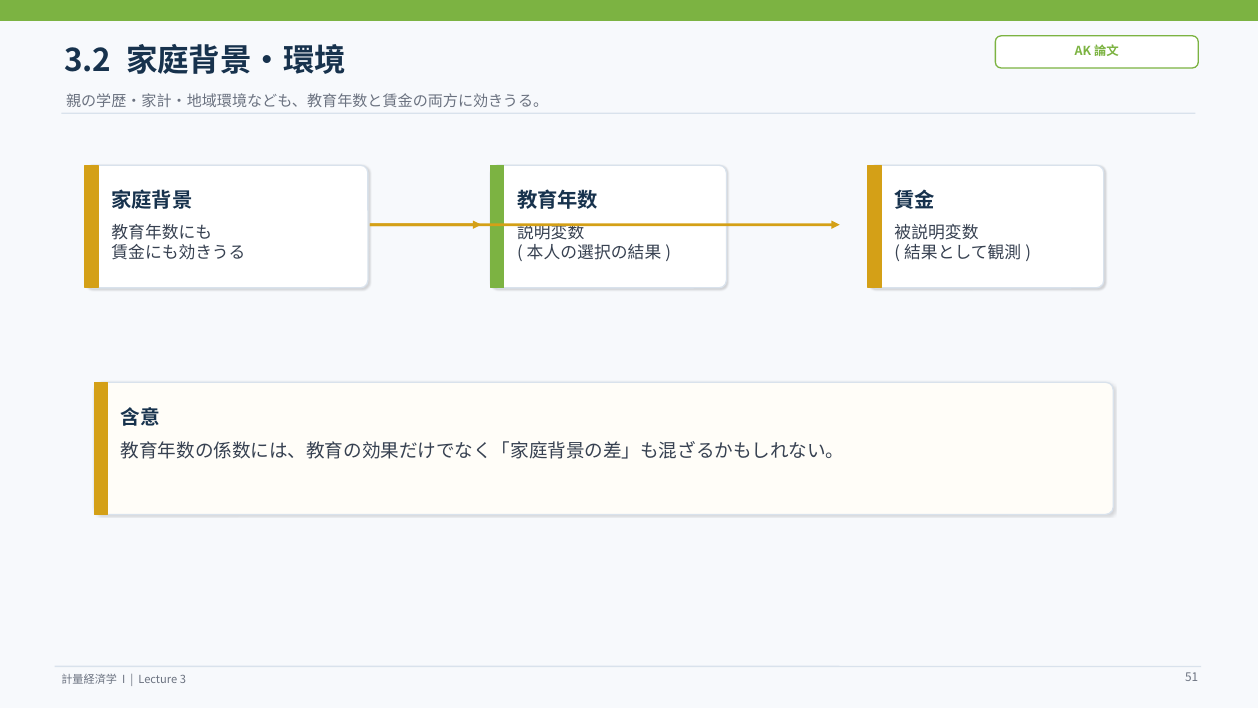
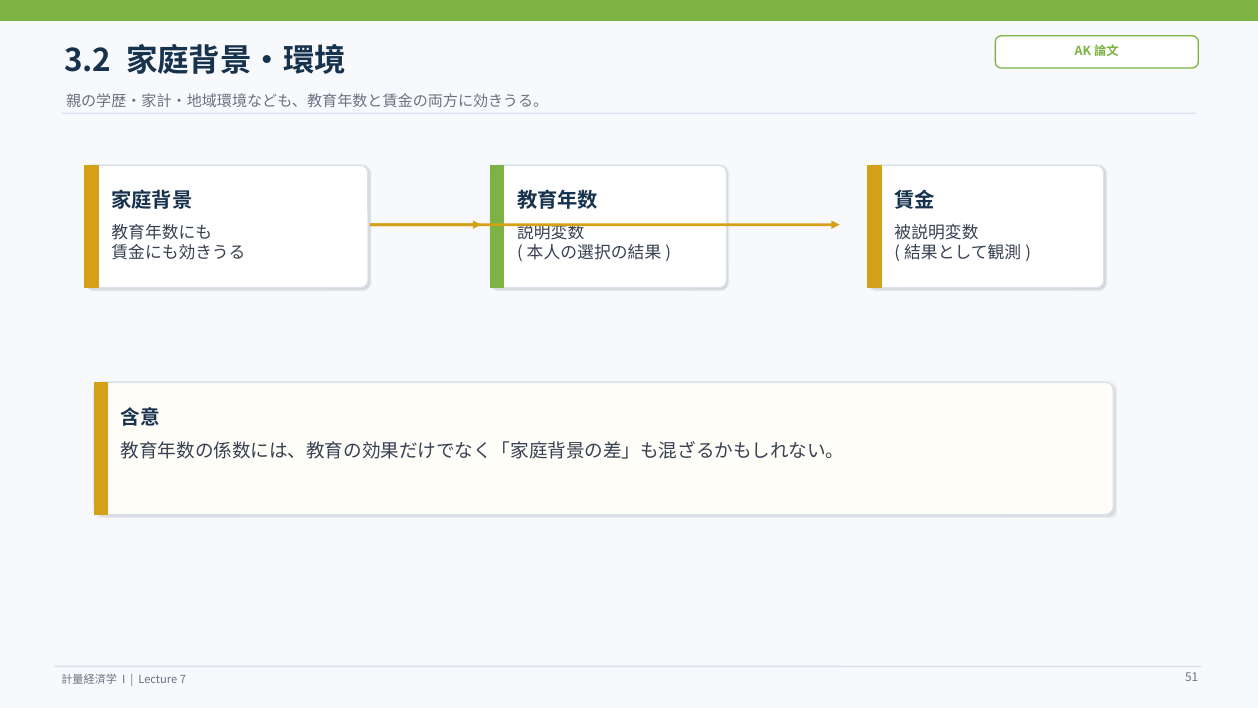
3: 3 -> 7 (183, 679)
